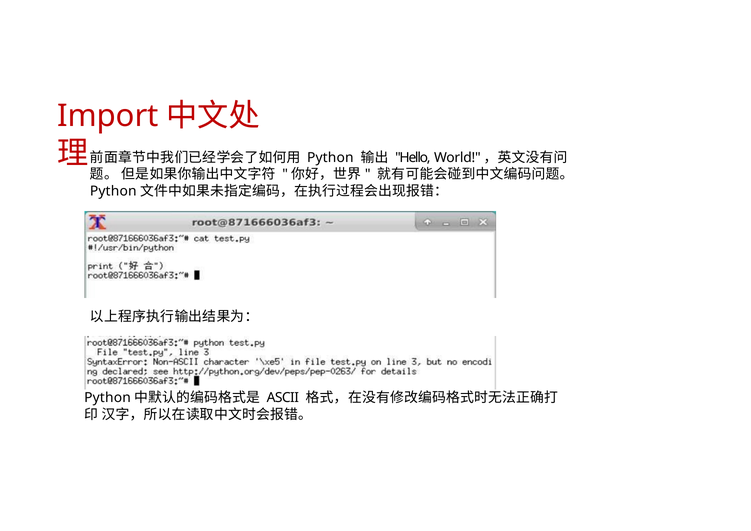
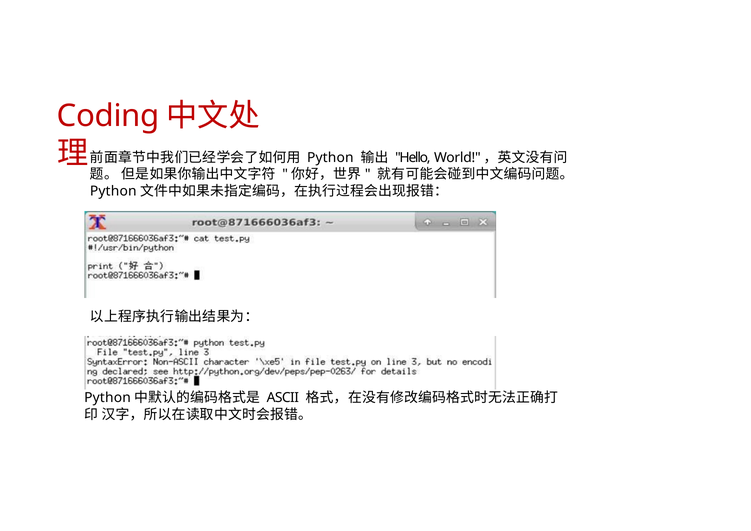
Import: Import -> Coding (108, 116)
